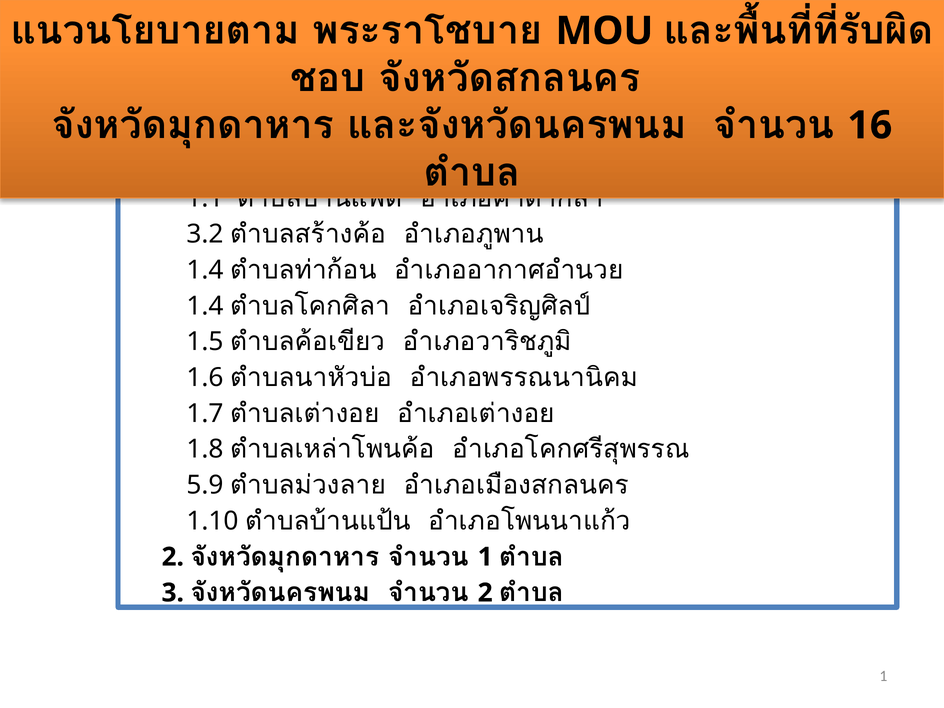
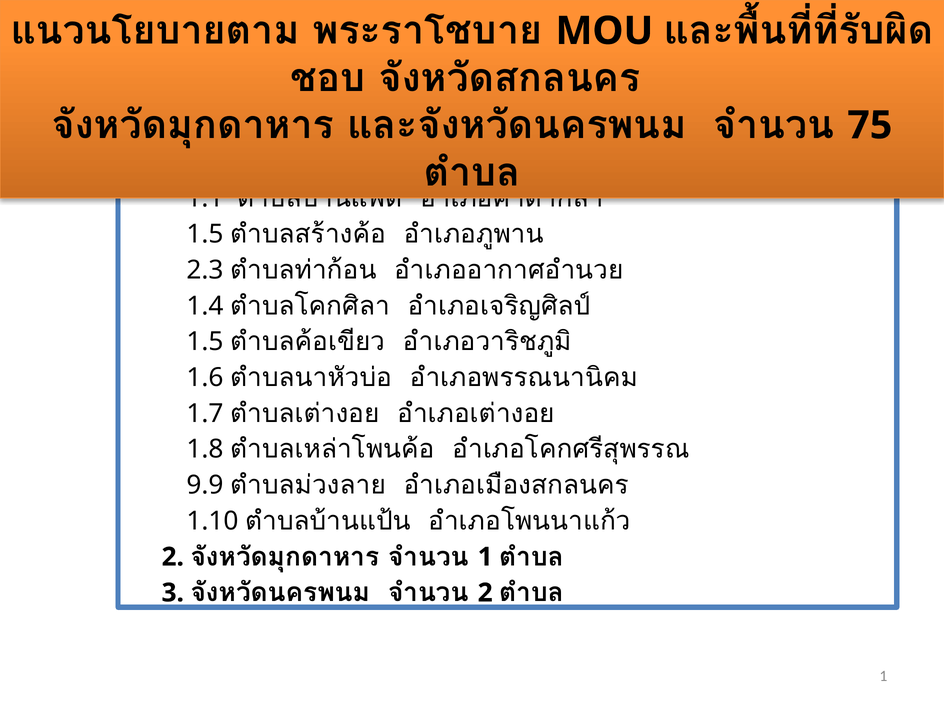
16: 16 -> 75 (870, 125)
3.2: 3.2 -> 1.5 (205, 234)
1.4: 1.4 -> 2.3 (205, 270)
5.9: 5.9 -> 9.9 (205, 485)
